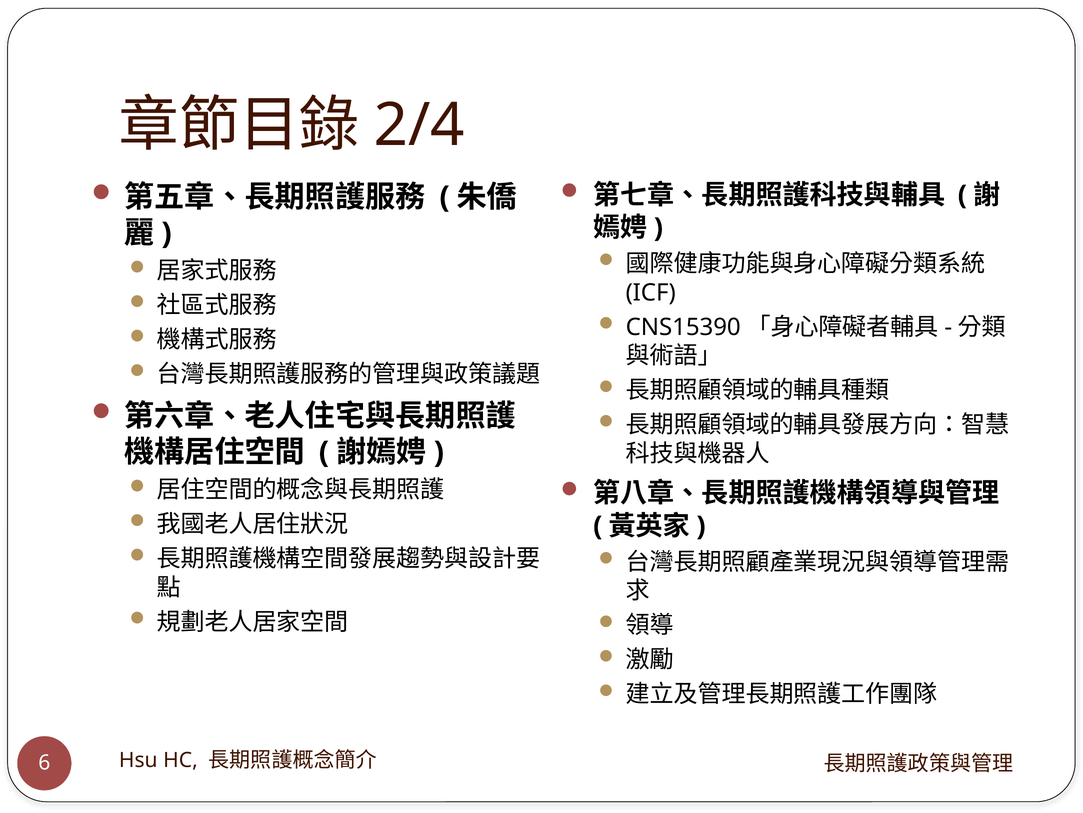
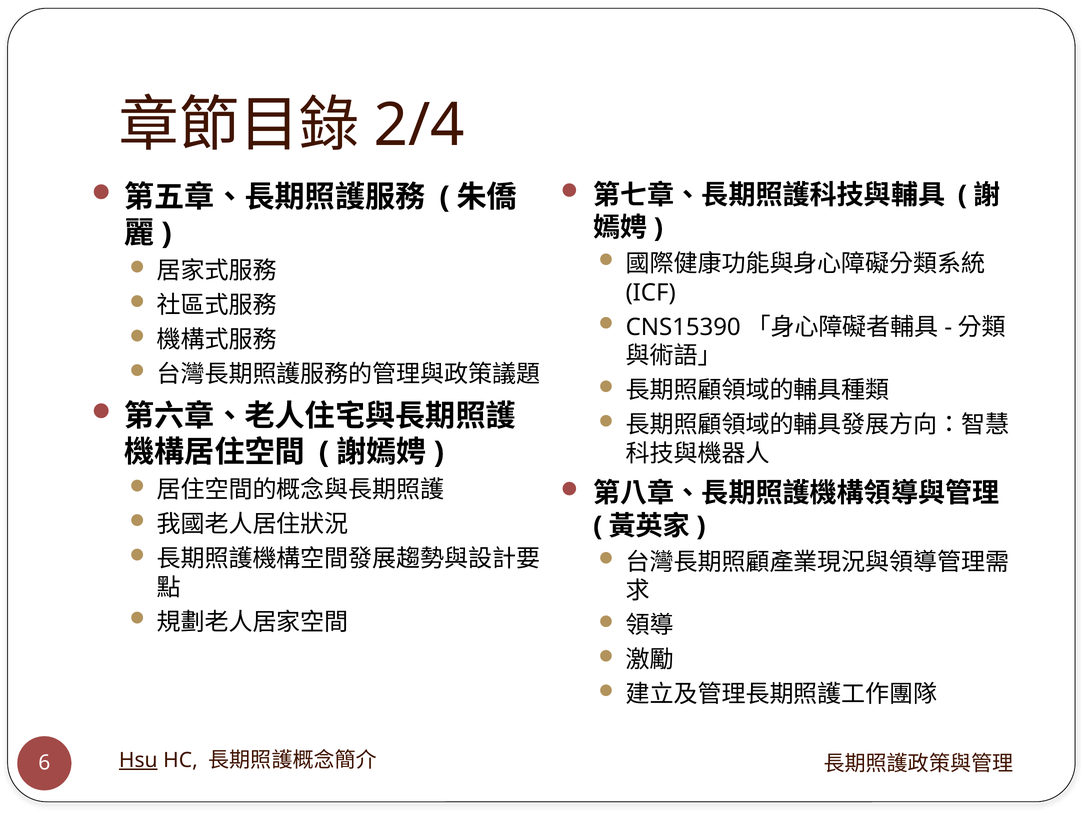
Hsu underline: none -> present (138, 760)
